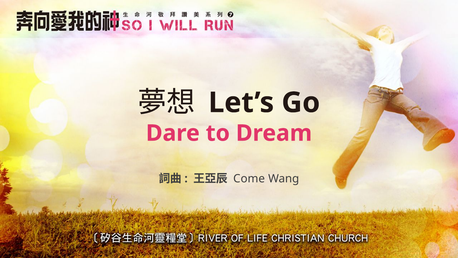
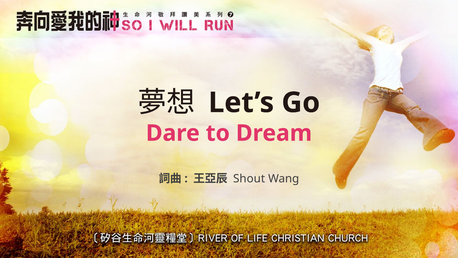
Come: Come -> Shout (249, 178)
